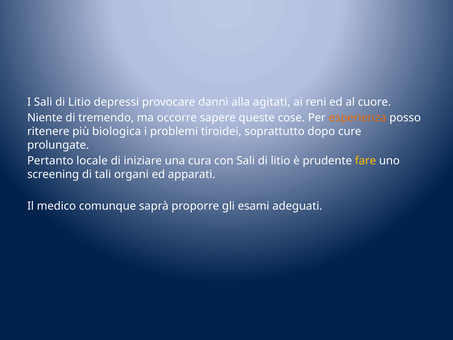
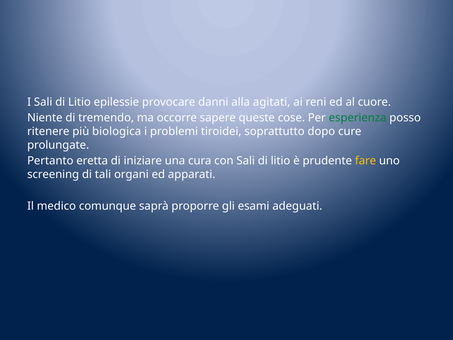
depressi: depressi -> epilessie (116, 102)
esperienza colour: orange -> green (358, 118)
locale: locale -> eretta (92, 161)
